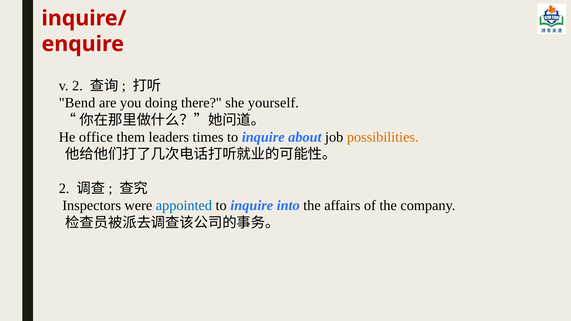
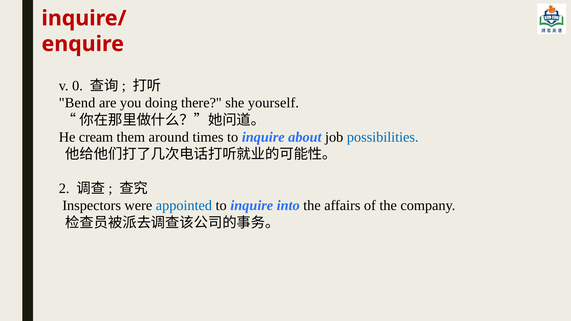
v 2: 2 -> 0 (77, 86)
office: office -> cream (96, 137)
leaders: leaders -> around (169, 137)
possibilities colour: orange -> blue (383, 137)
